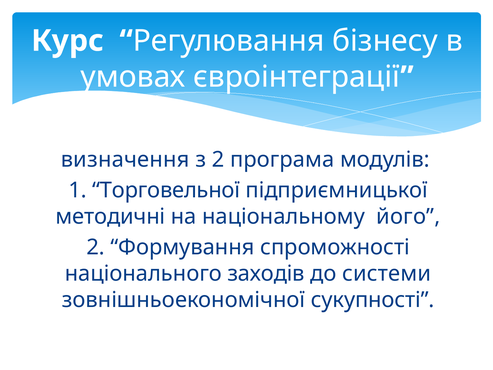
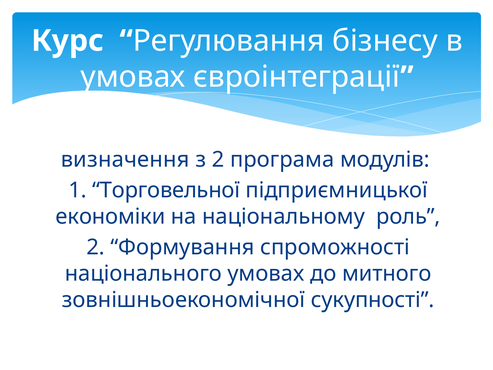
методичні: методичні -> економіки (110, 216)
його: його -> роль (408, 216)
національного заходів: заходів -> умовах (266, 273)
системи: системи -> митного (387, 273)
